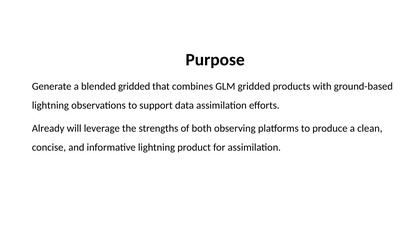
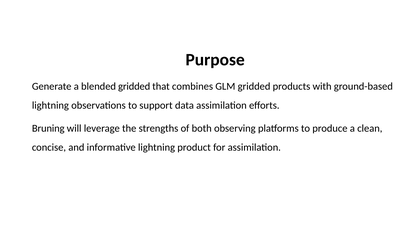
Already: Already -> Bruning (48, 129)
